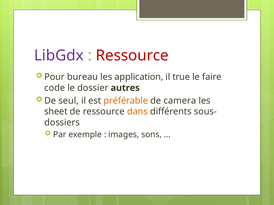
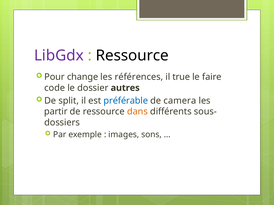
Ressource colour: red -> black (132, 56)
bureau: bureau -> change (83, 77)
application: application -> références (139, 77)
seul: seul -> split (69, 101)
préférable colour: orange -> blue (126, 101)
sheet: sheet -> partir (56, 112)
